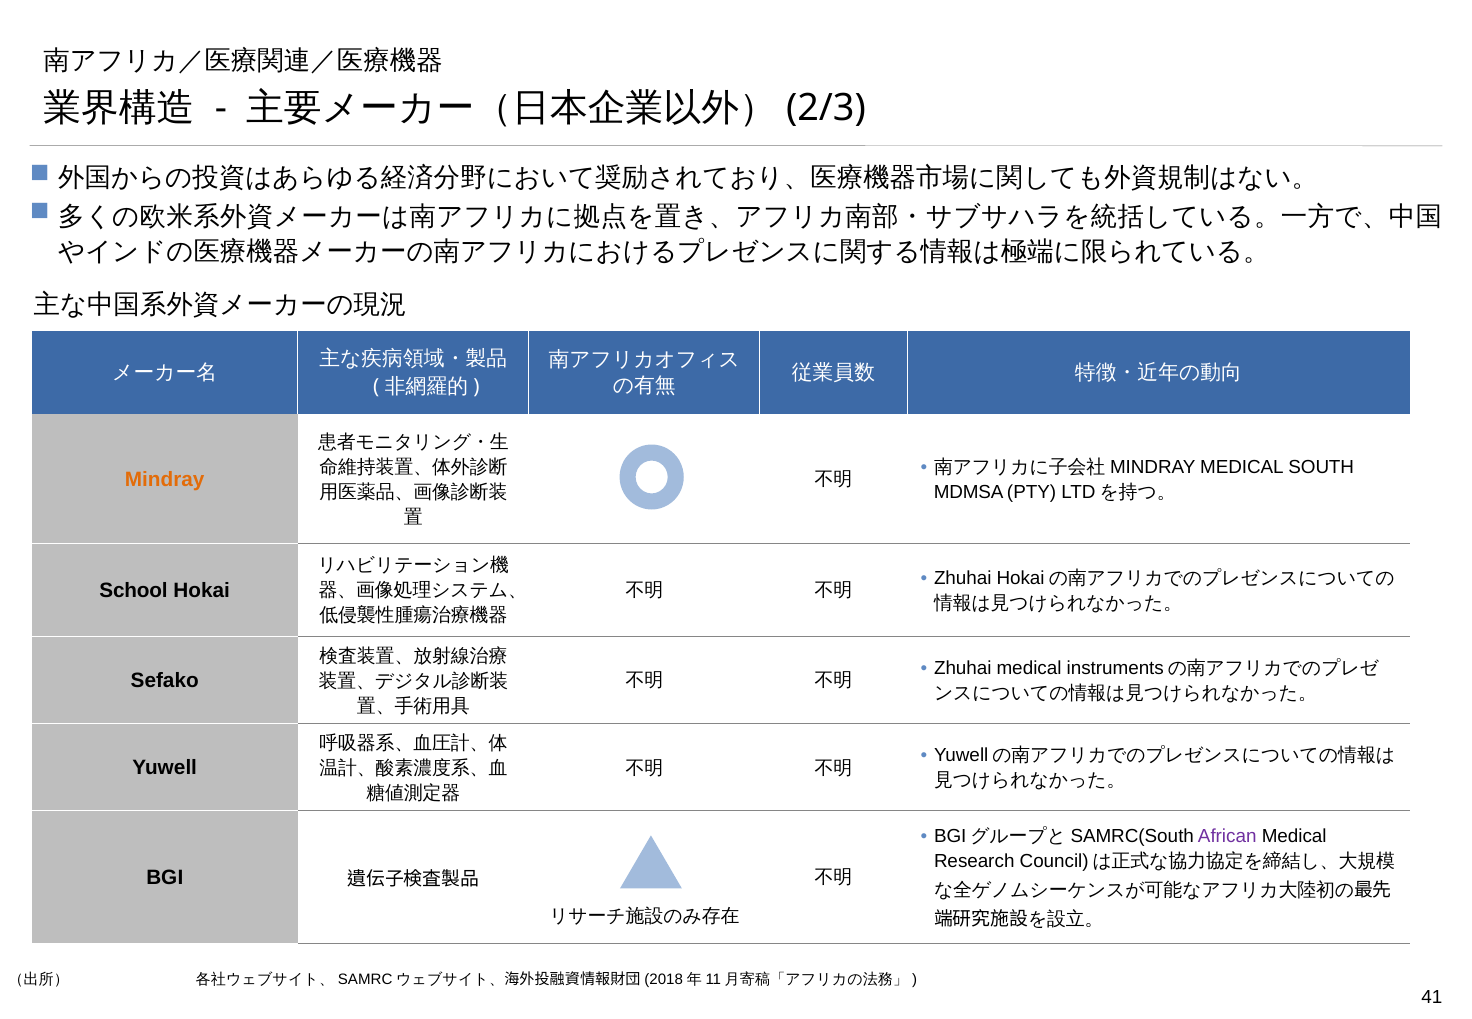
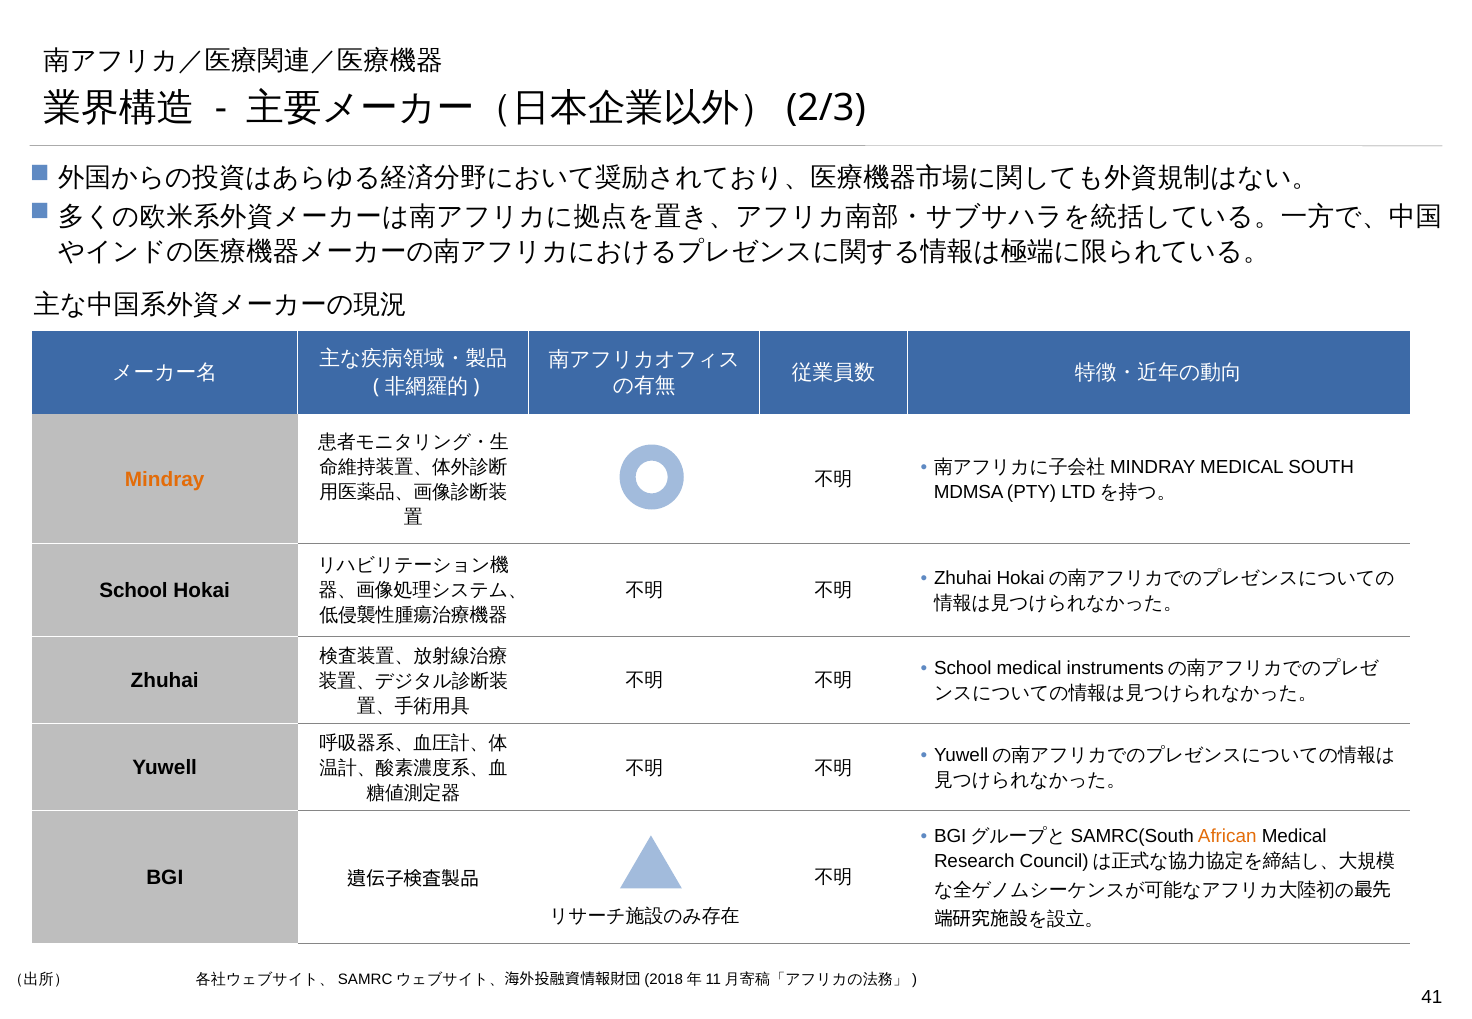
Zhuhai: Zhuhai -> School (963, 668)
Sefako: Sefako -> Zhuhai (165, 680)
African colour: purple -> orange (1227, 836)
